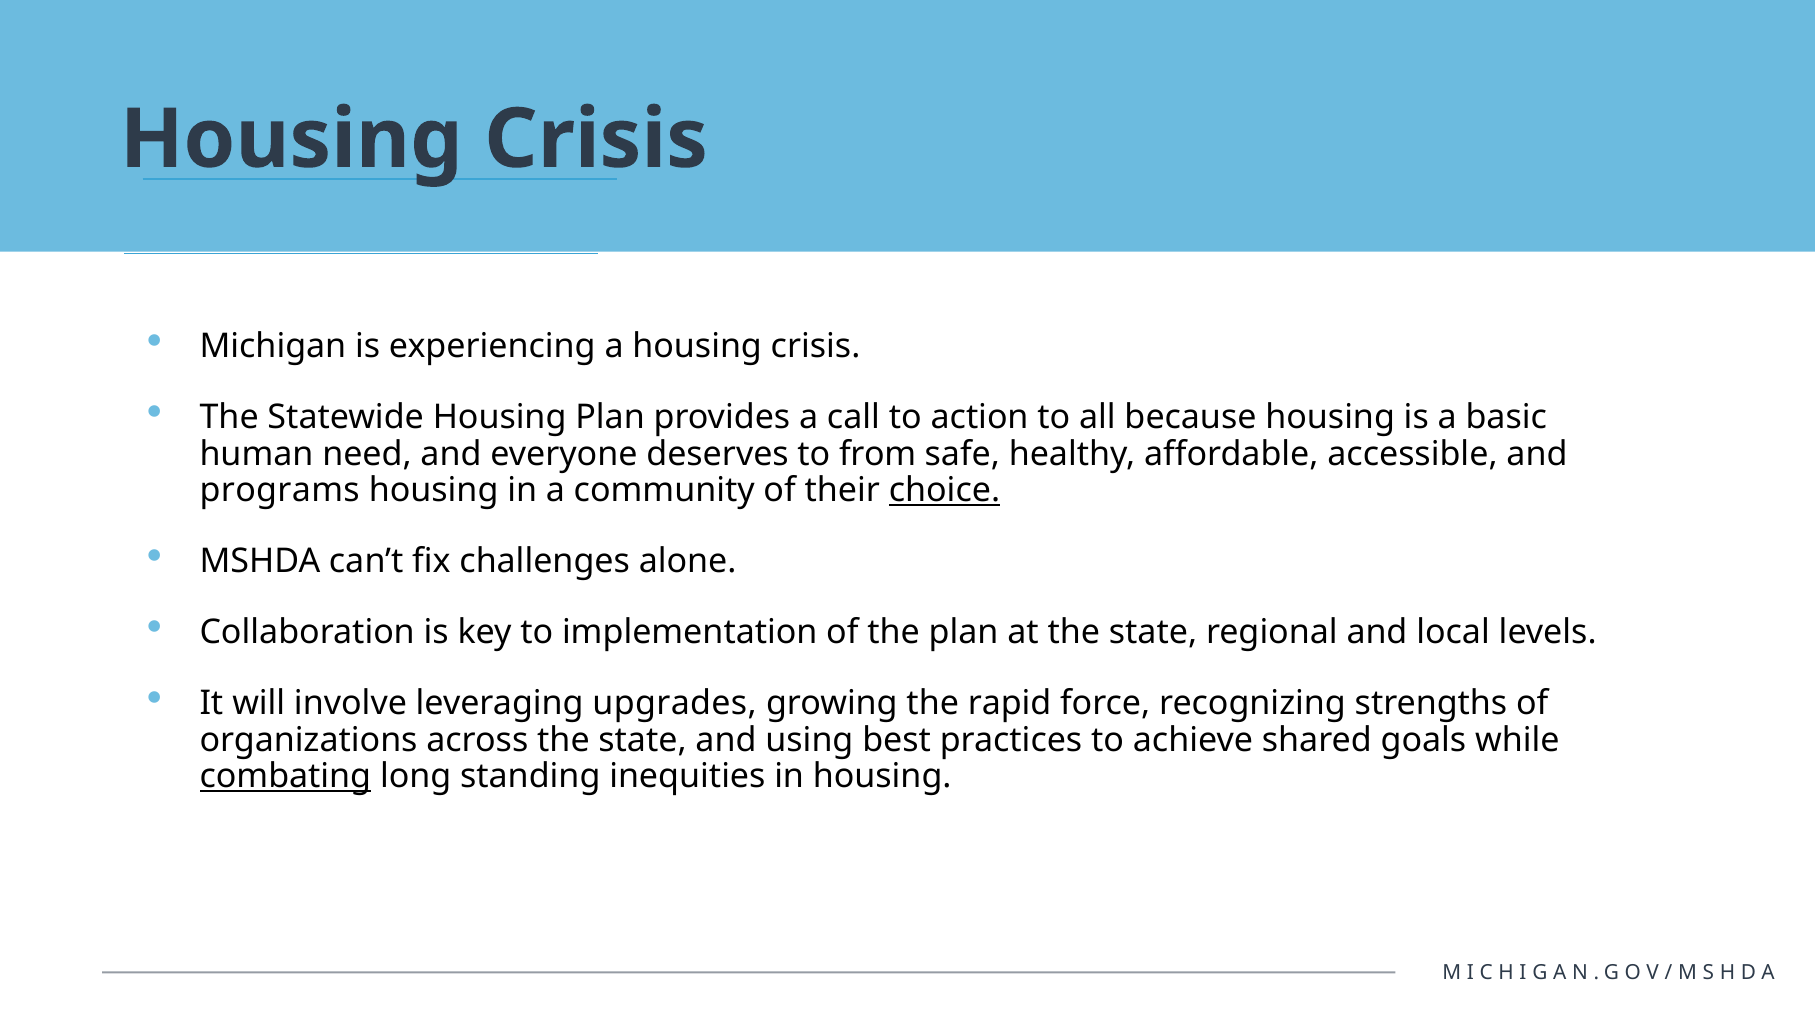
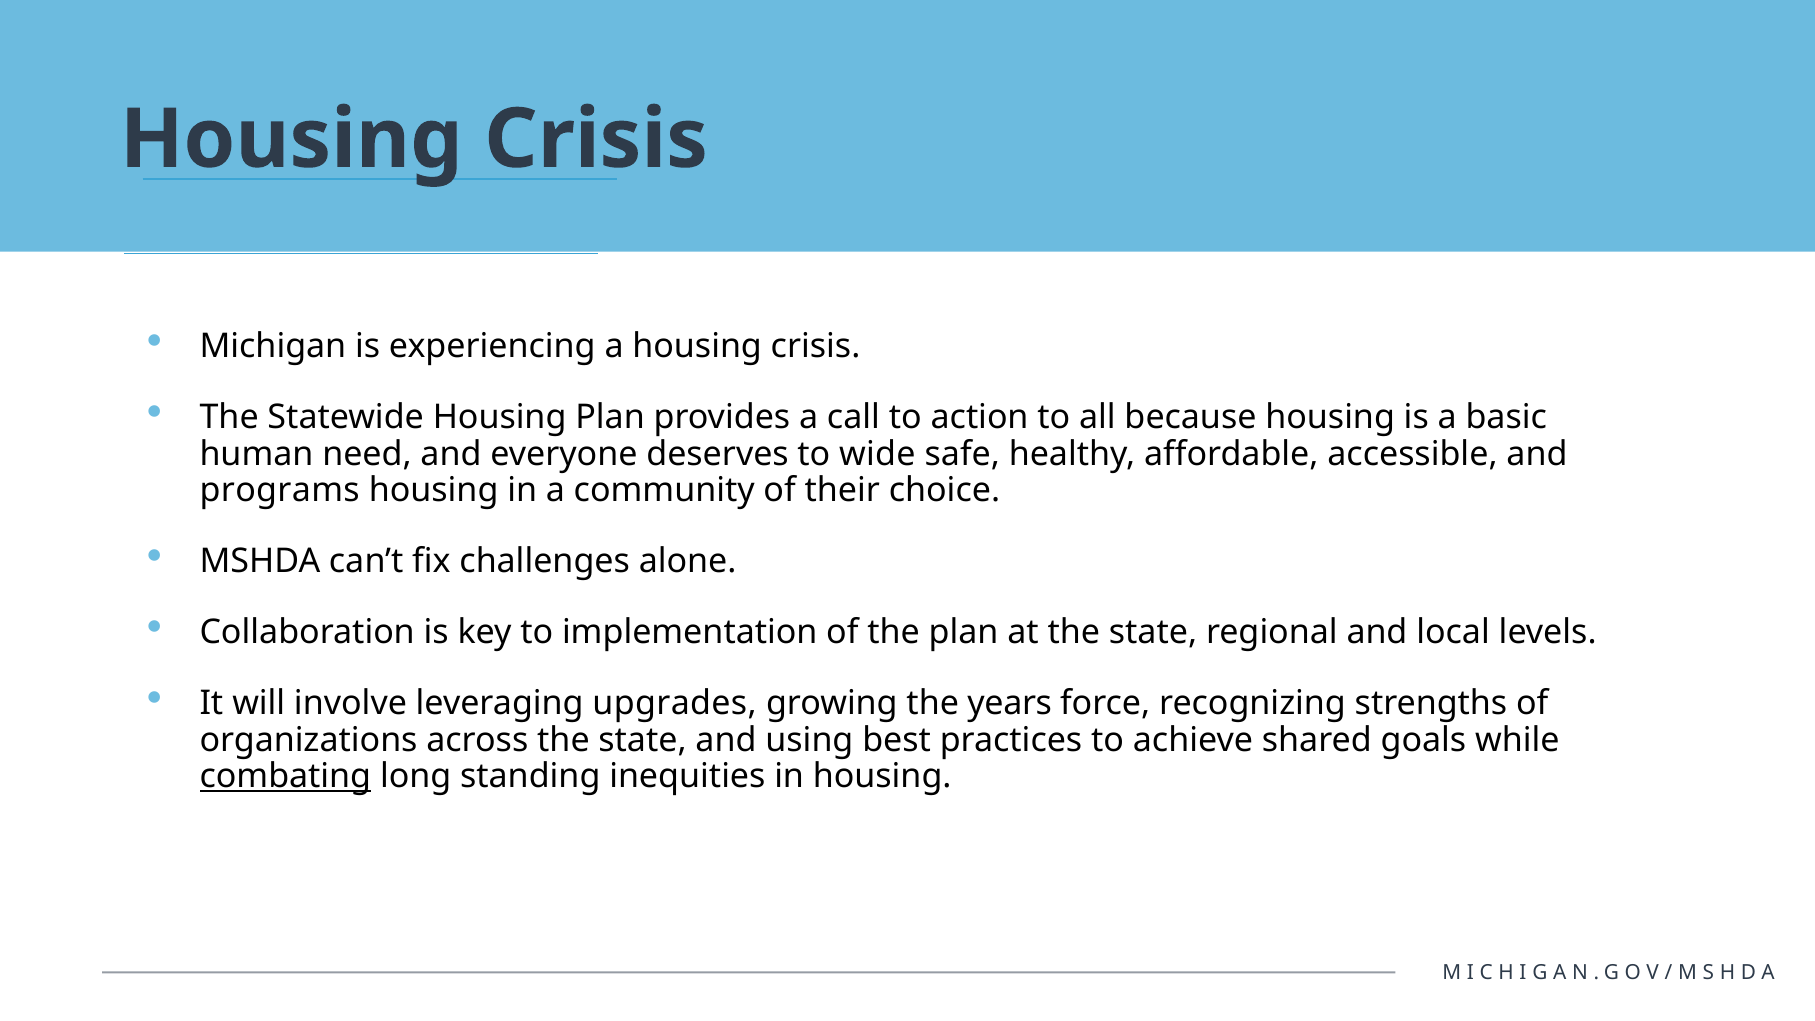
from: from -> wide (877, 454)
choice underline: present -> none (944, 491)
rapid: rapid -> years (1010, 703)
